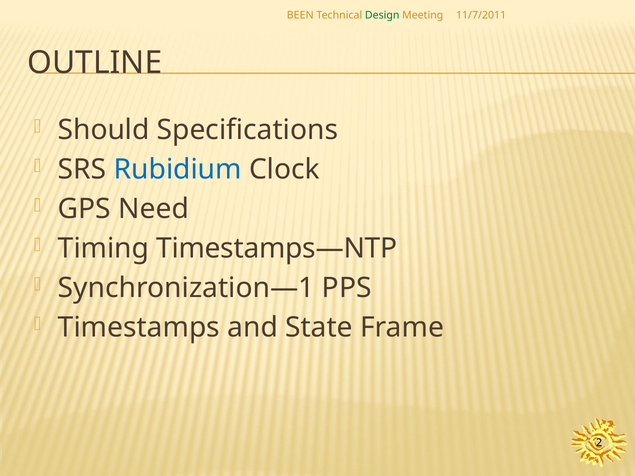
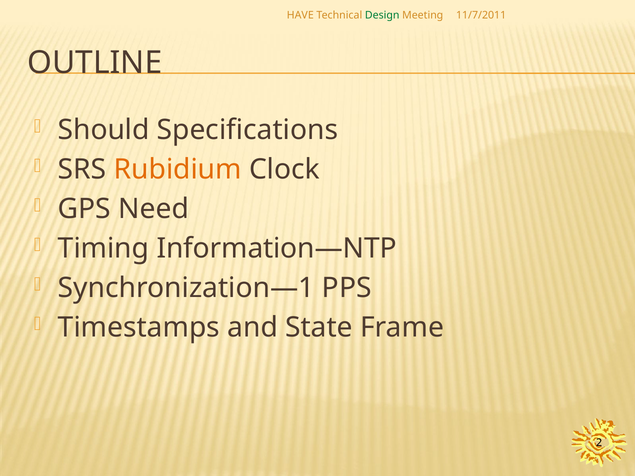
BEEN: BEEN -> HAVE (300, 16)
Rubidium colour: blue -> orange (178, 170)
Timestamps—NTP: Timestamps—NTP -> Information—NTP (277, 249)
